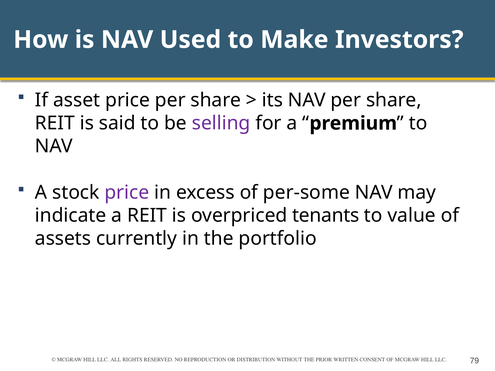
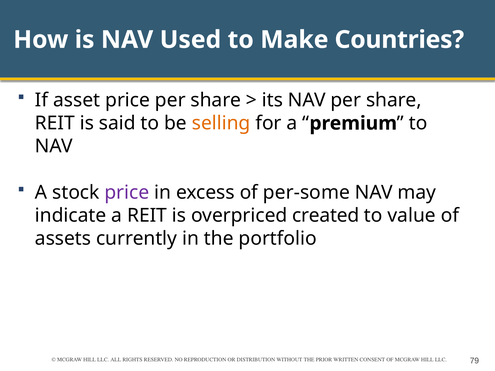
Investors: Investors -> Countries (399, 40)
selling colour: purple -> orange (221, 123)
tenants: tenants -> created (326, 216)
